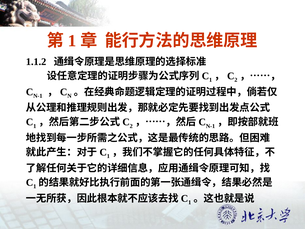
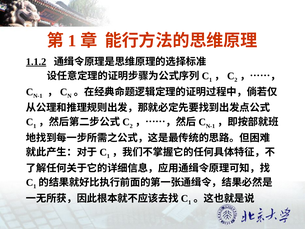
1.1.2 underline: none -> present (36, 62)
